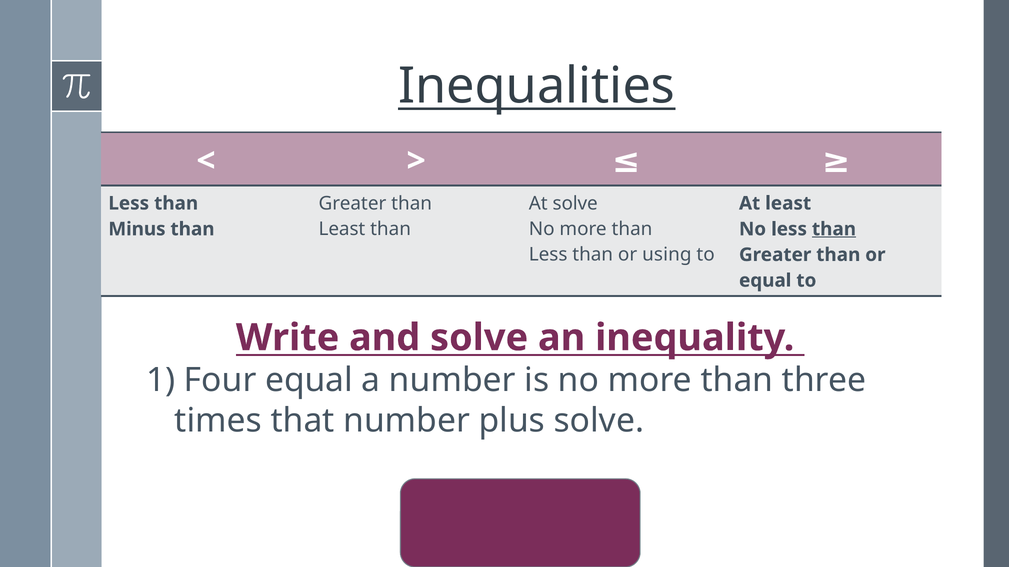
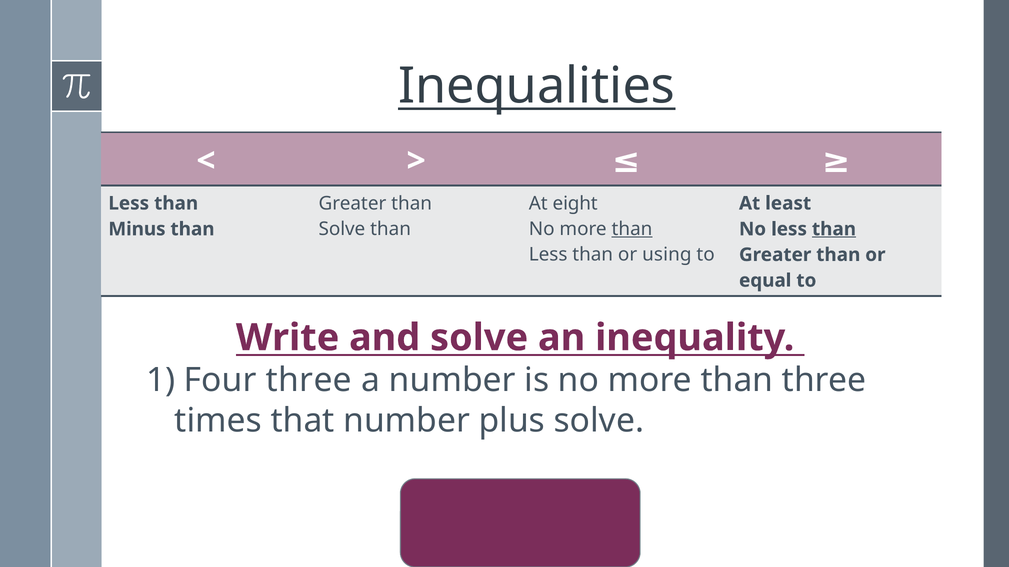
At solve: solve -> eight (575, 204)
Least: Least -> Solve (342, 229)
than underline: none -> present (632, 229)
Four equal: equal -> three (309, 381)
